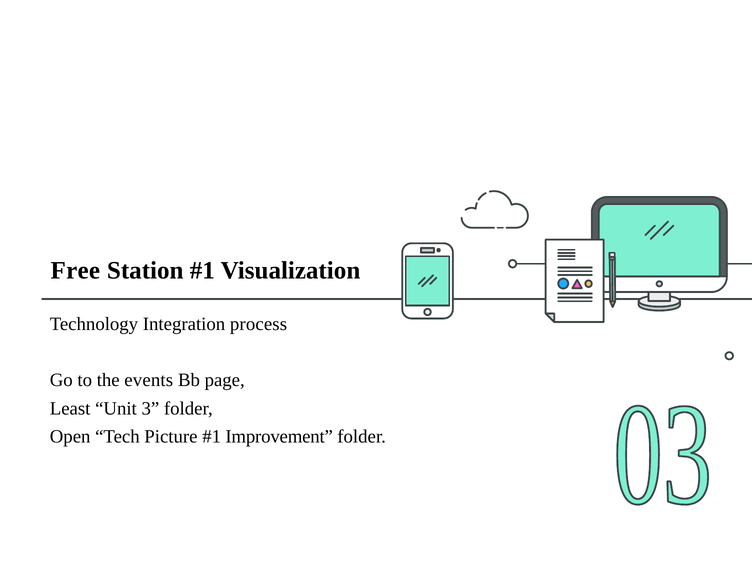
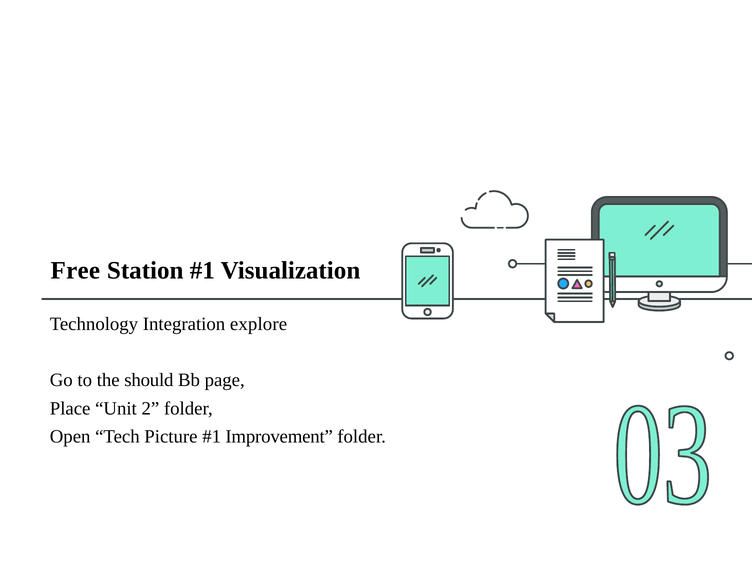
process: process -> explore (259, 324)
events: events -> should (149, 380)
Least: Least -> Place (70, 408)
3: 3 -> 2 (150, 408)
